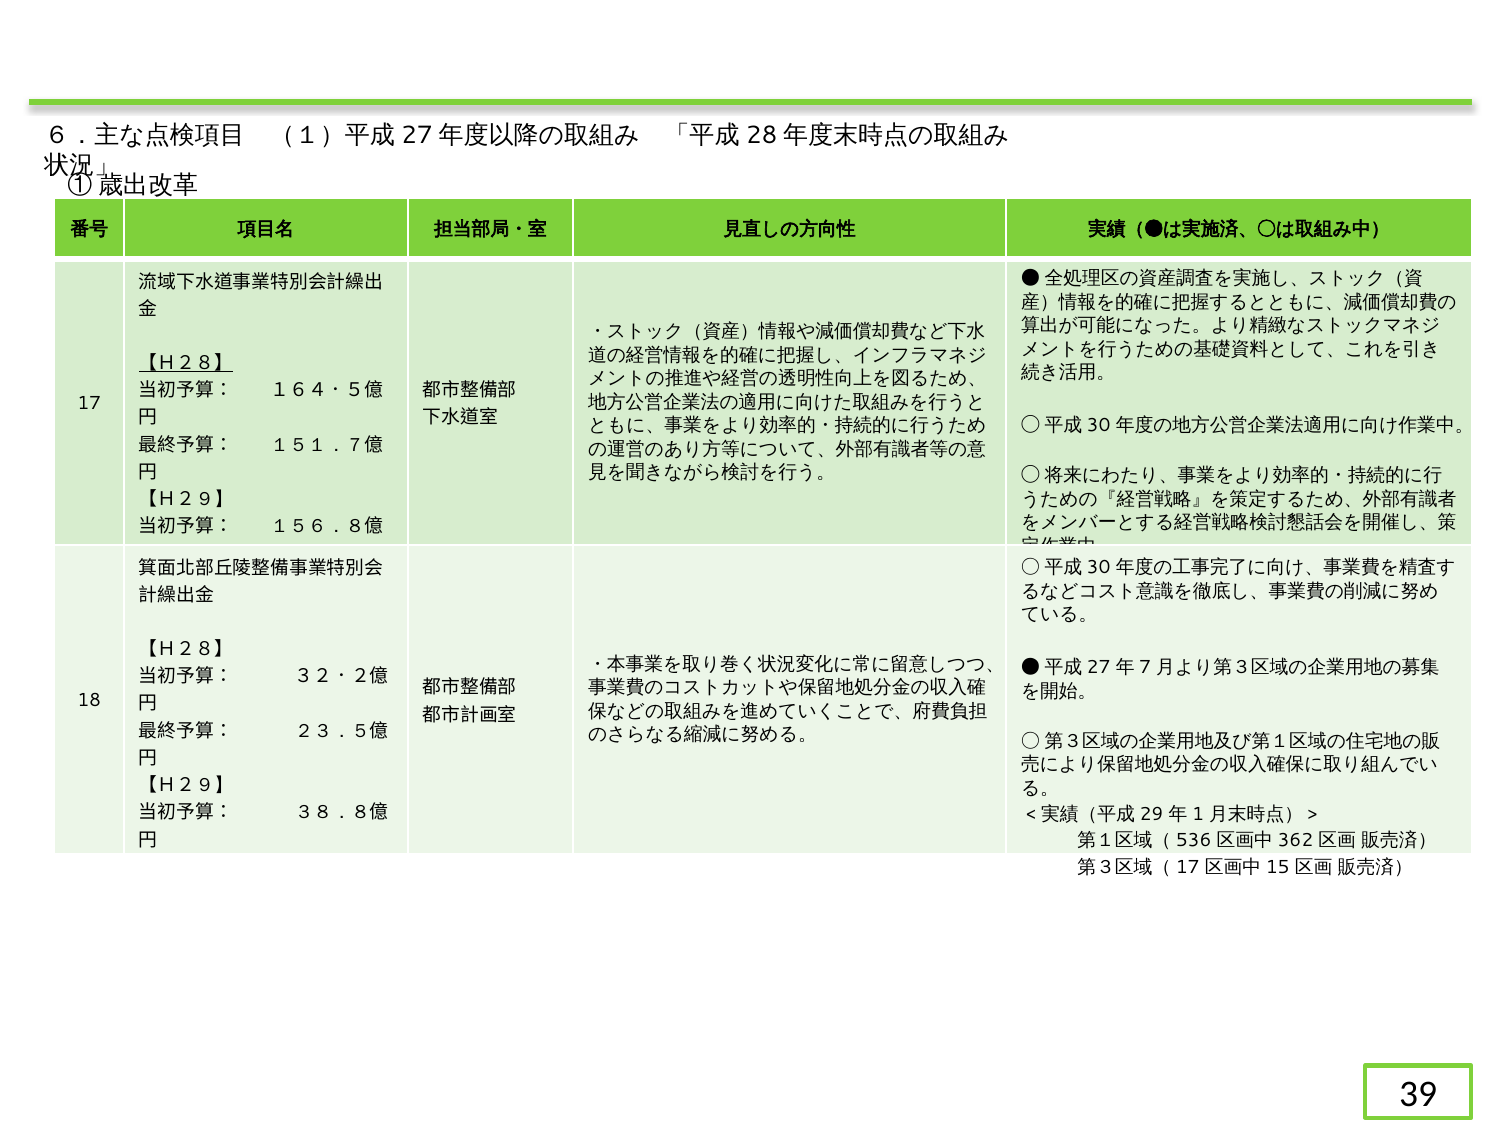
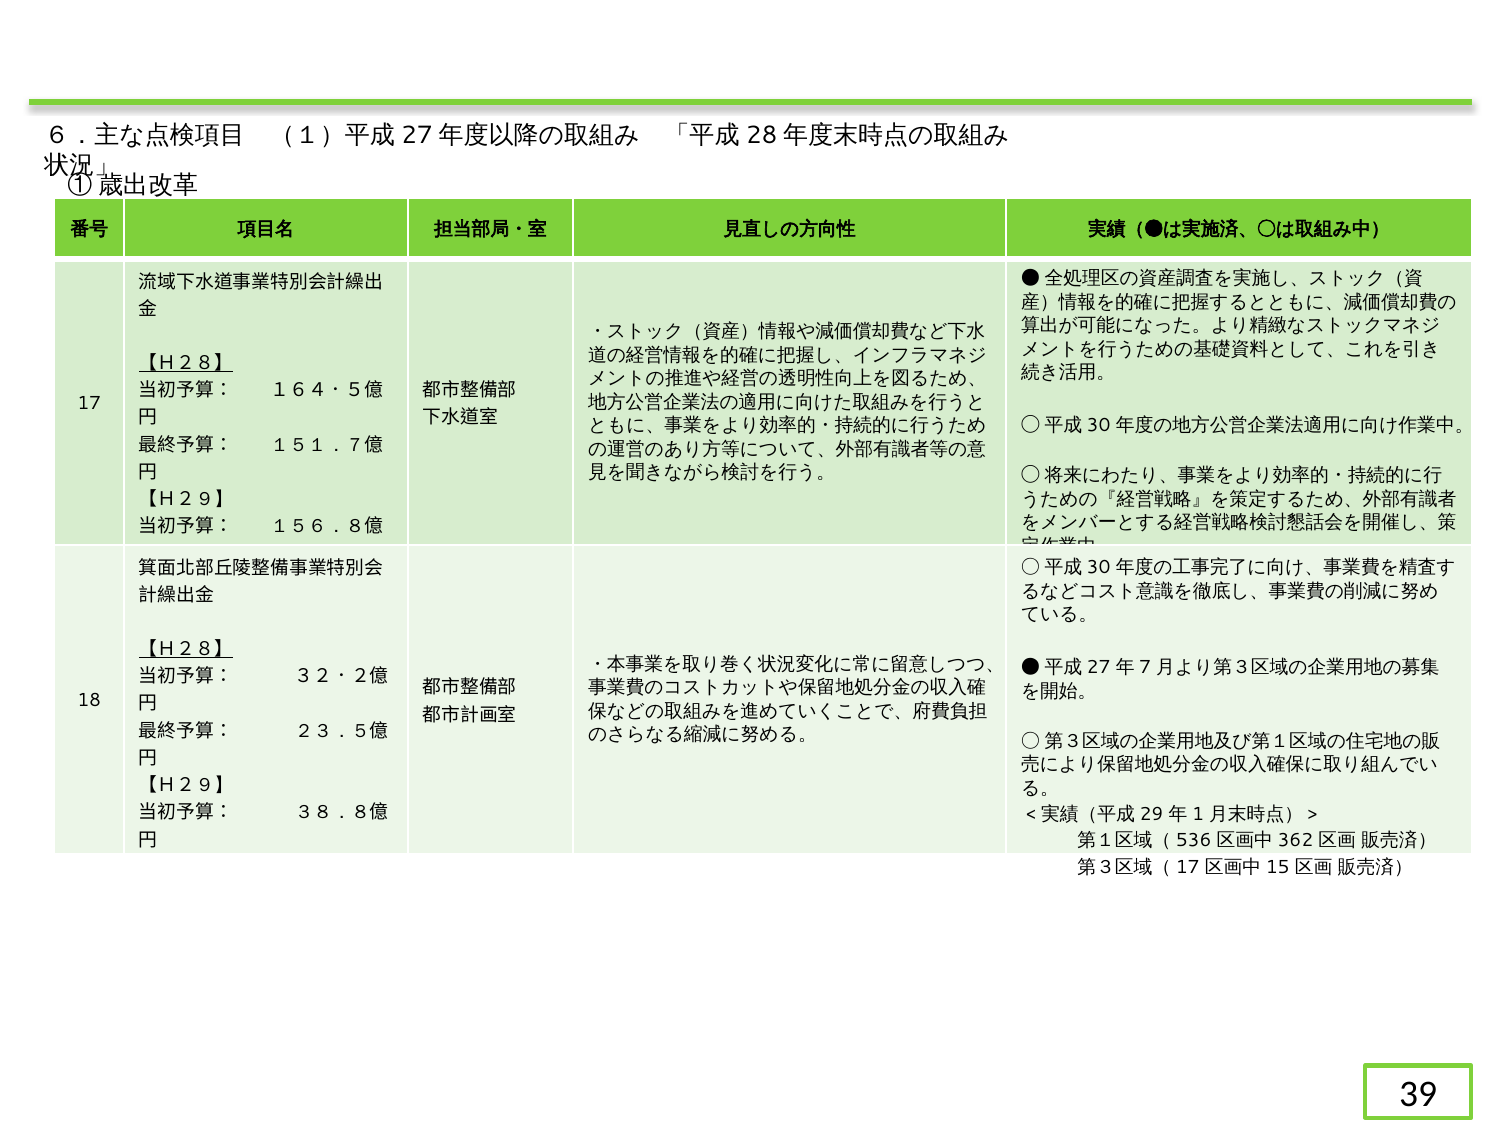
【Ｈ２８】 underline: none -> present (186, 649)
